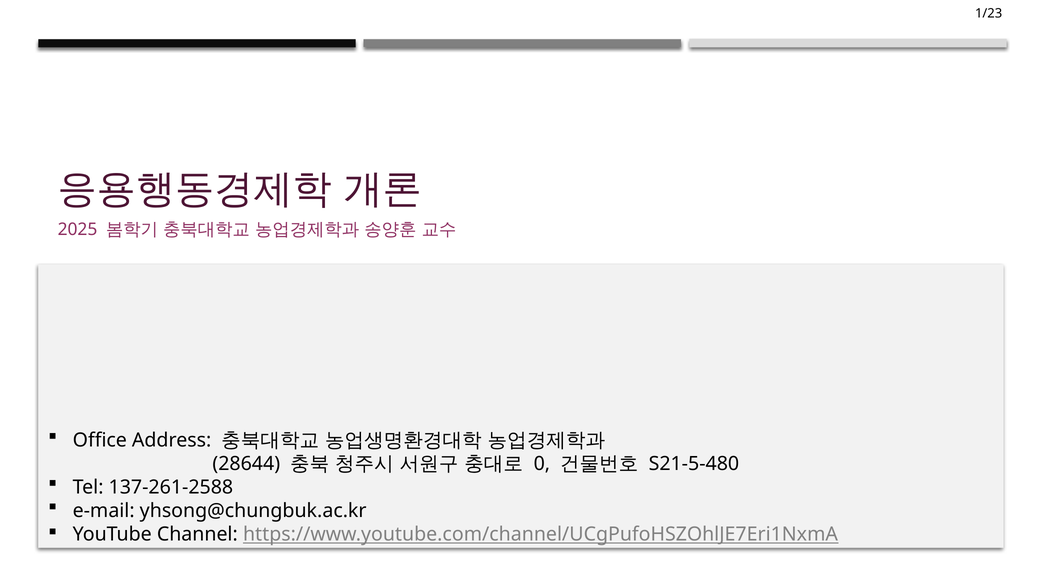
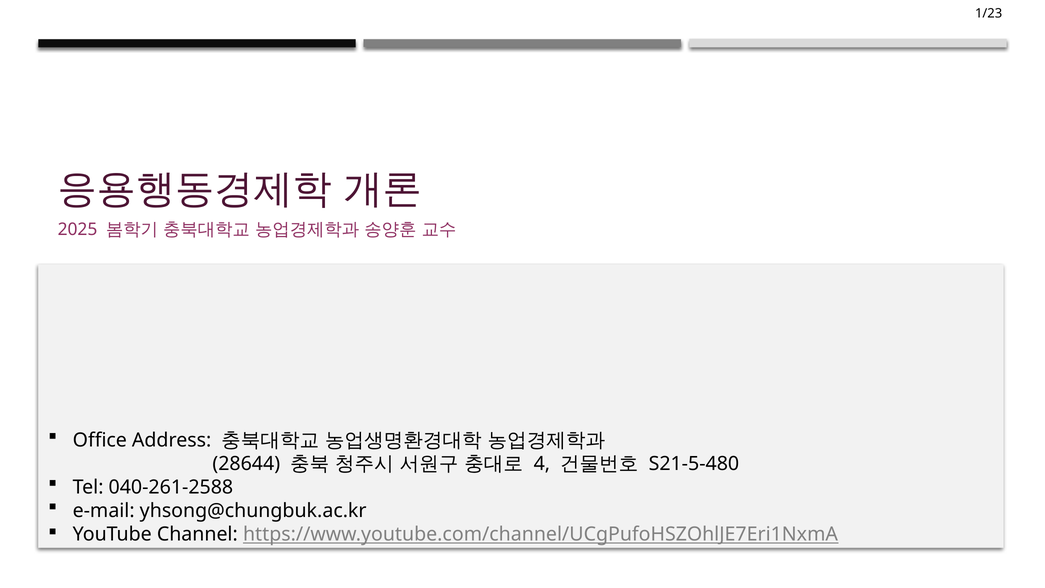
0: 0 -> 4 (542, 463)
137-261-2588: 137-261-2588 -> 040-261-2588 (171, 487)
